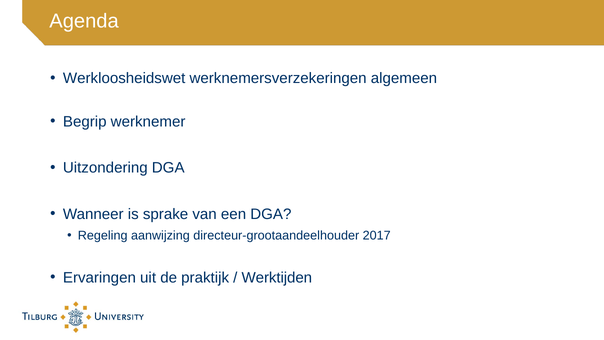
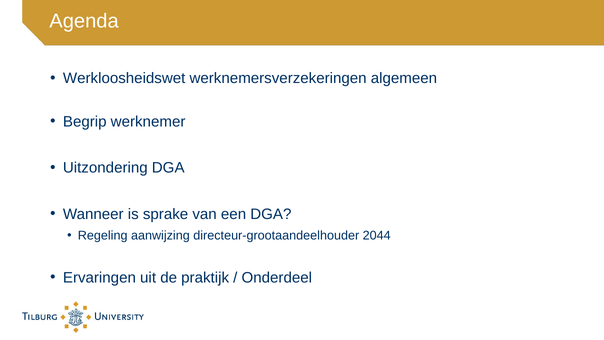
2017: 2017 -> 2044 (377, 236)
Werktijden: Werktijden -> Onderdeel (277, 278)
